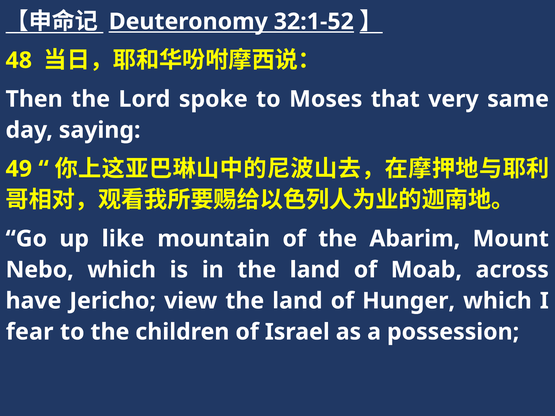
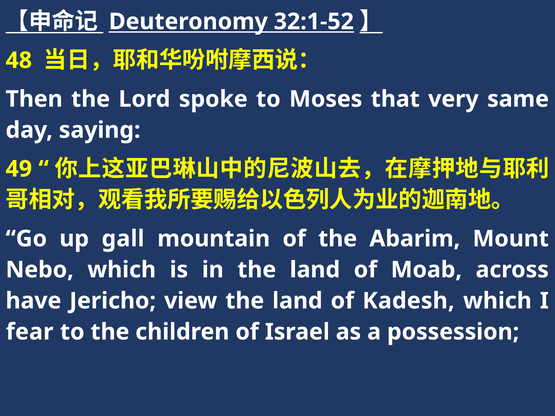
like: like -> gall (123, 239)
Hunger: Hunger -> Kadesh (408, 301)
